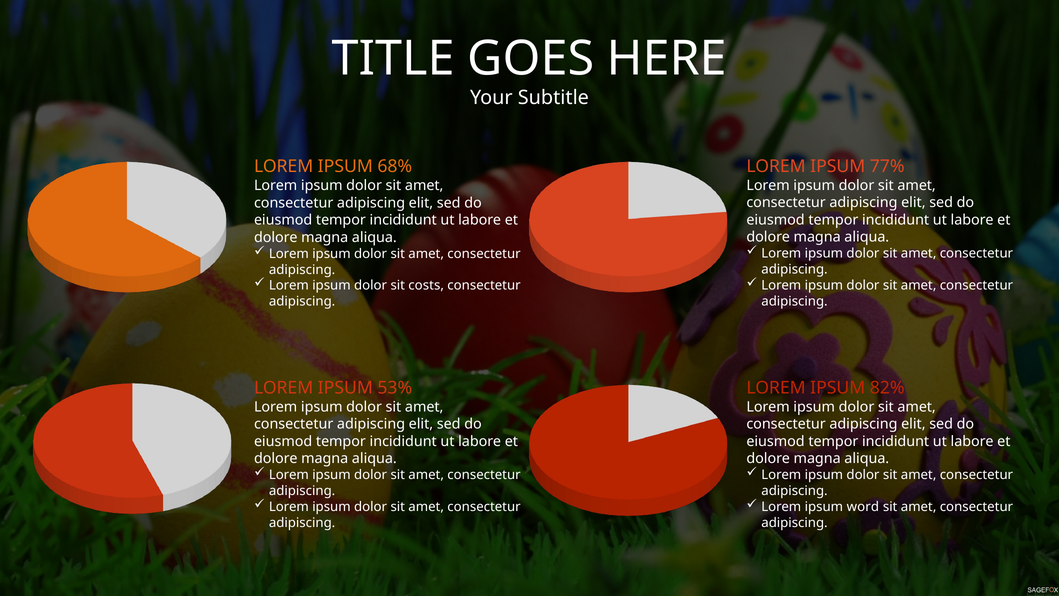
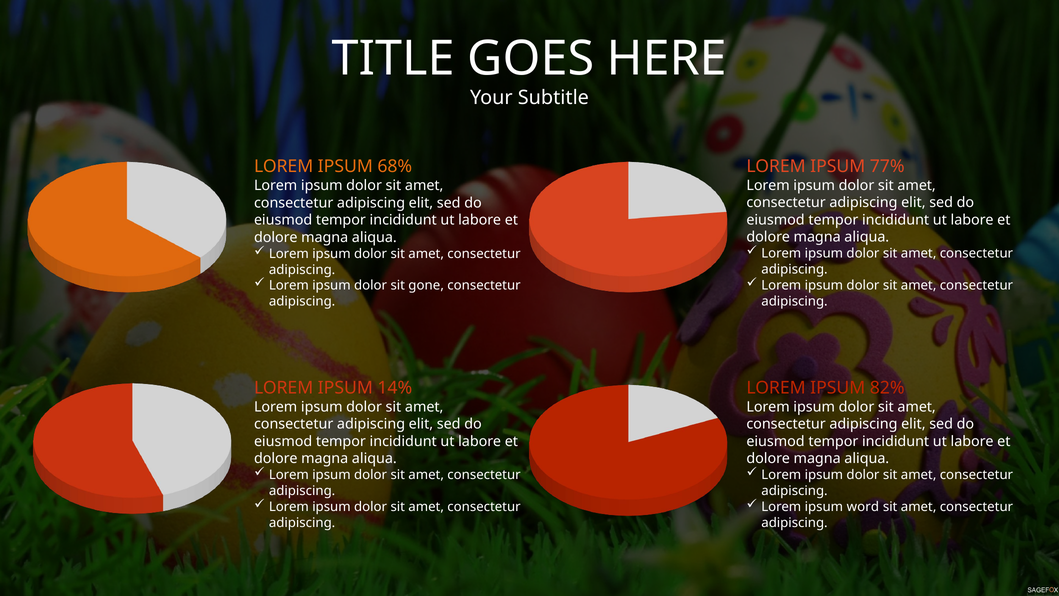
costs: costs -> gone (426, 285)
53%: 53% -> 14% (395, 388)
